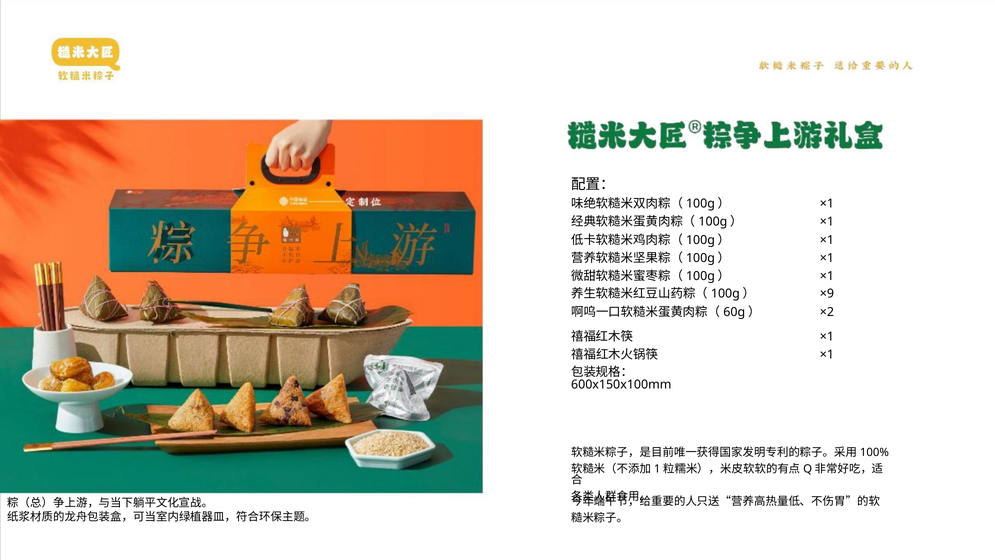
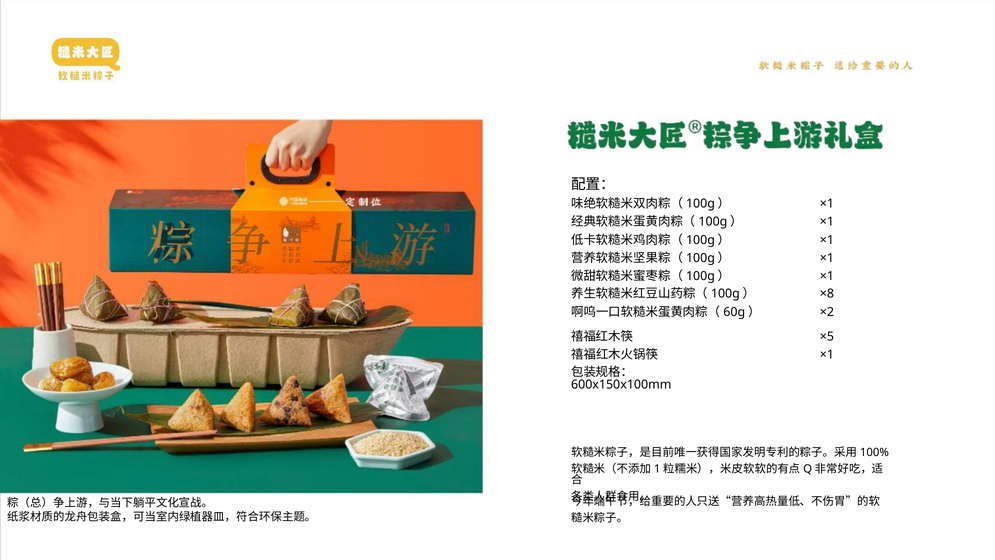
×9: ×9 -> ×8 (827, 294)
×1: ×1 -> ×5 (827, 336)
